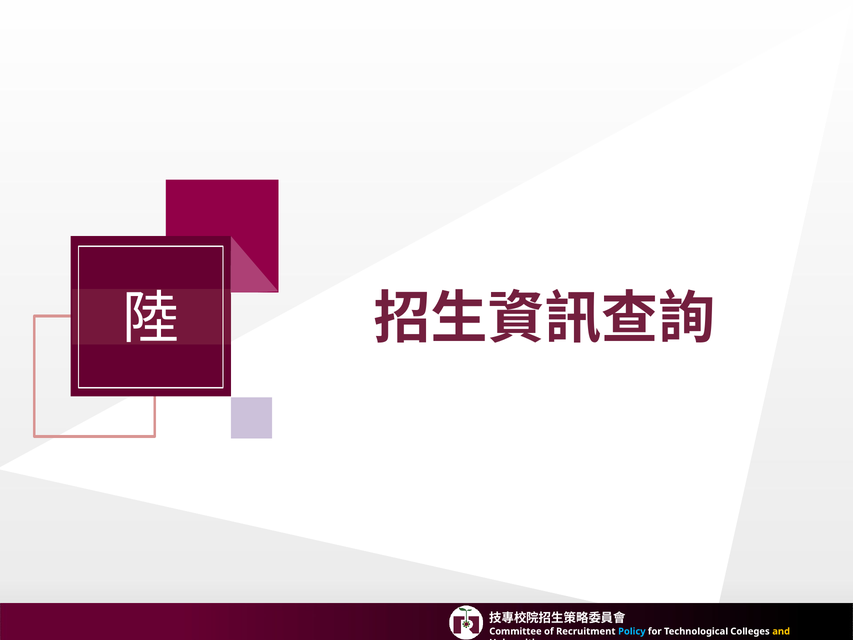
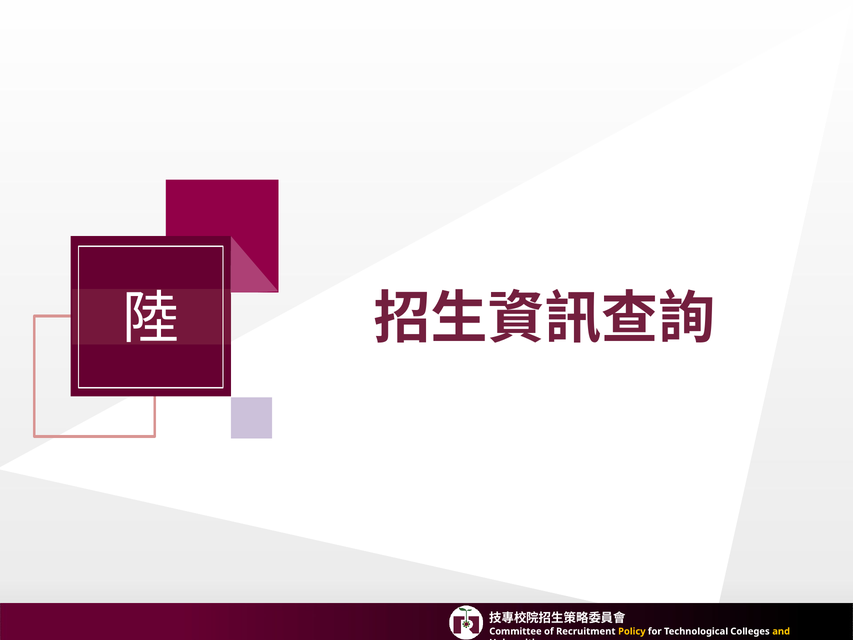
Policy colour: light blue -> yellow (632, 631)
